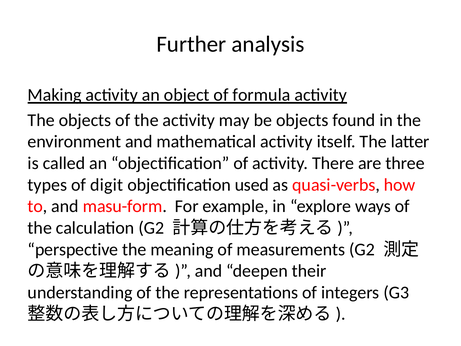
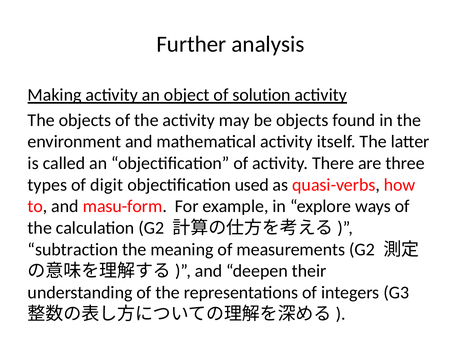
formula: formula -> solution (262, 95)
perspective: perspective -> subtraction (73, 249)
